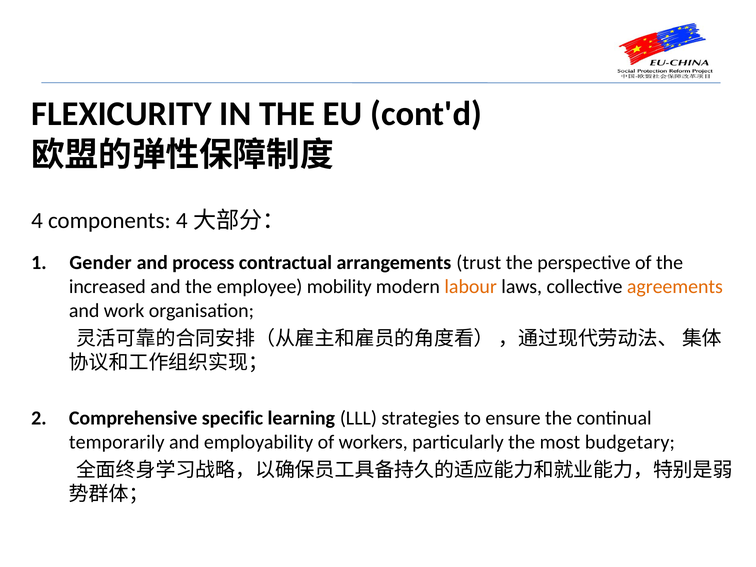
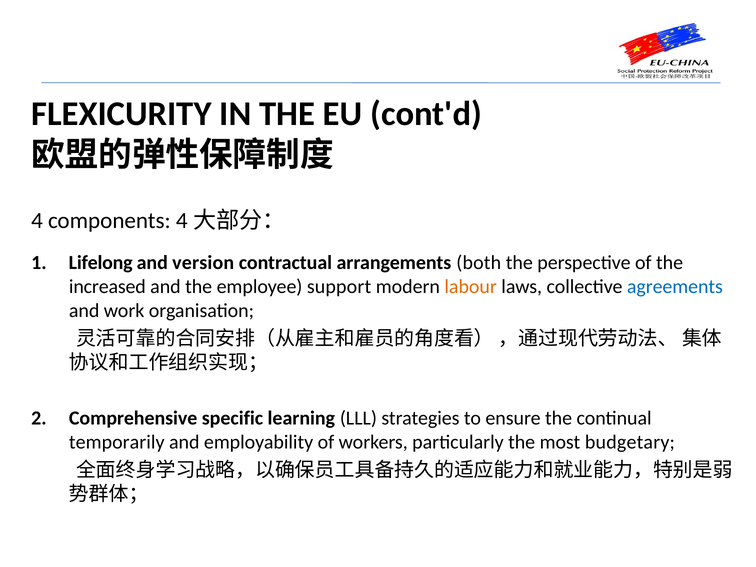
Gender: Gender -> Lifelong (101, 263)
process: process -> version (203, 263)
trust: trust -> both (479, 263)
mobility: mobility -> support (339, 287)
agreements colour: orange -> blue (675, 287)
